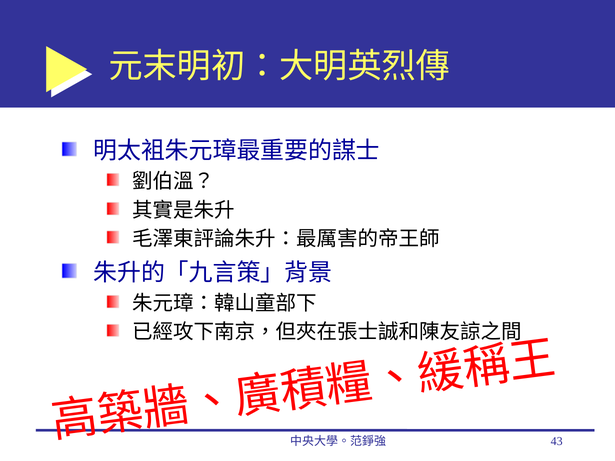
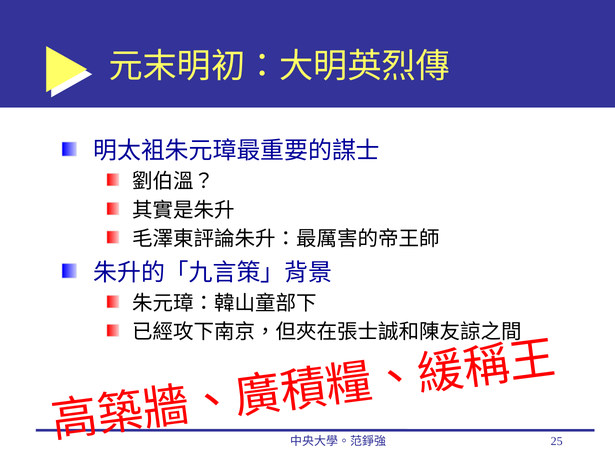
43: 43 -> 25 (557, 442)
